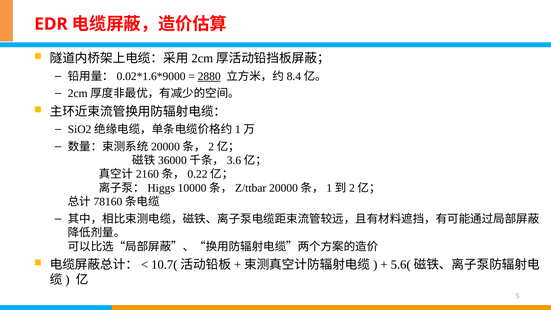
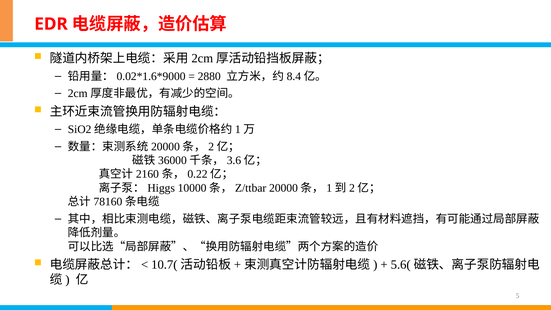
2880 underline: present -> none (209, 76)
